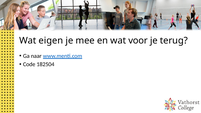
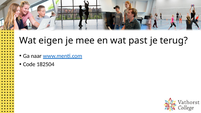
voor: voor -> past (138, 41)
